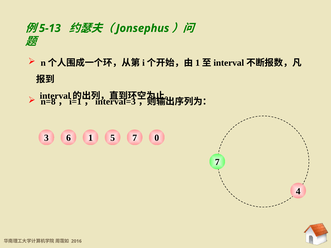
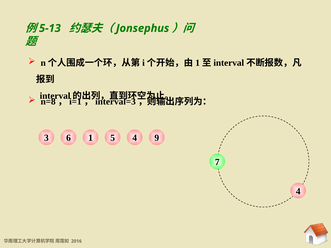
1 7: 7 -> 4 (135, 138)
0: 0 -> 9 (157, 138)
